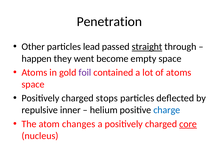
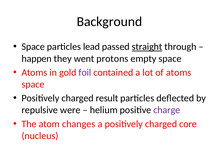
Penetration: Penetration -> Background (109, 21)
Other: Other -> Space (33, 47)
become: become -> protons (112, 58)
stops: stops -> result (107, 98)
inner: inner -> were (70, 110)
charge colour: blue -> purple (167, 110)
core underline: present -> none (188, 124)
